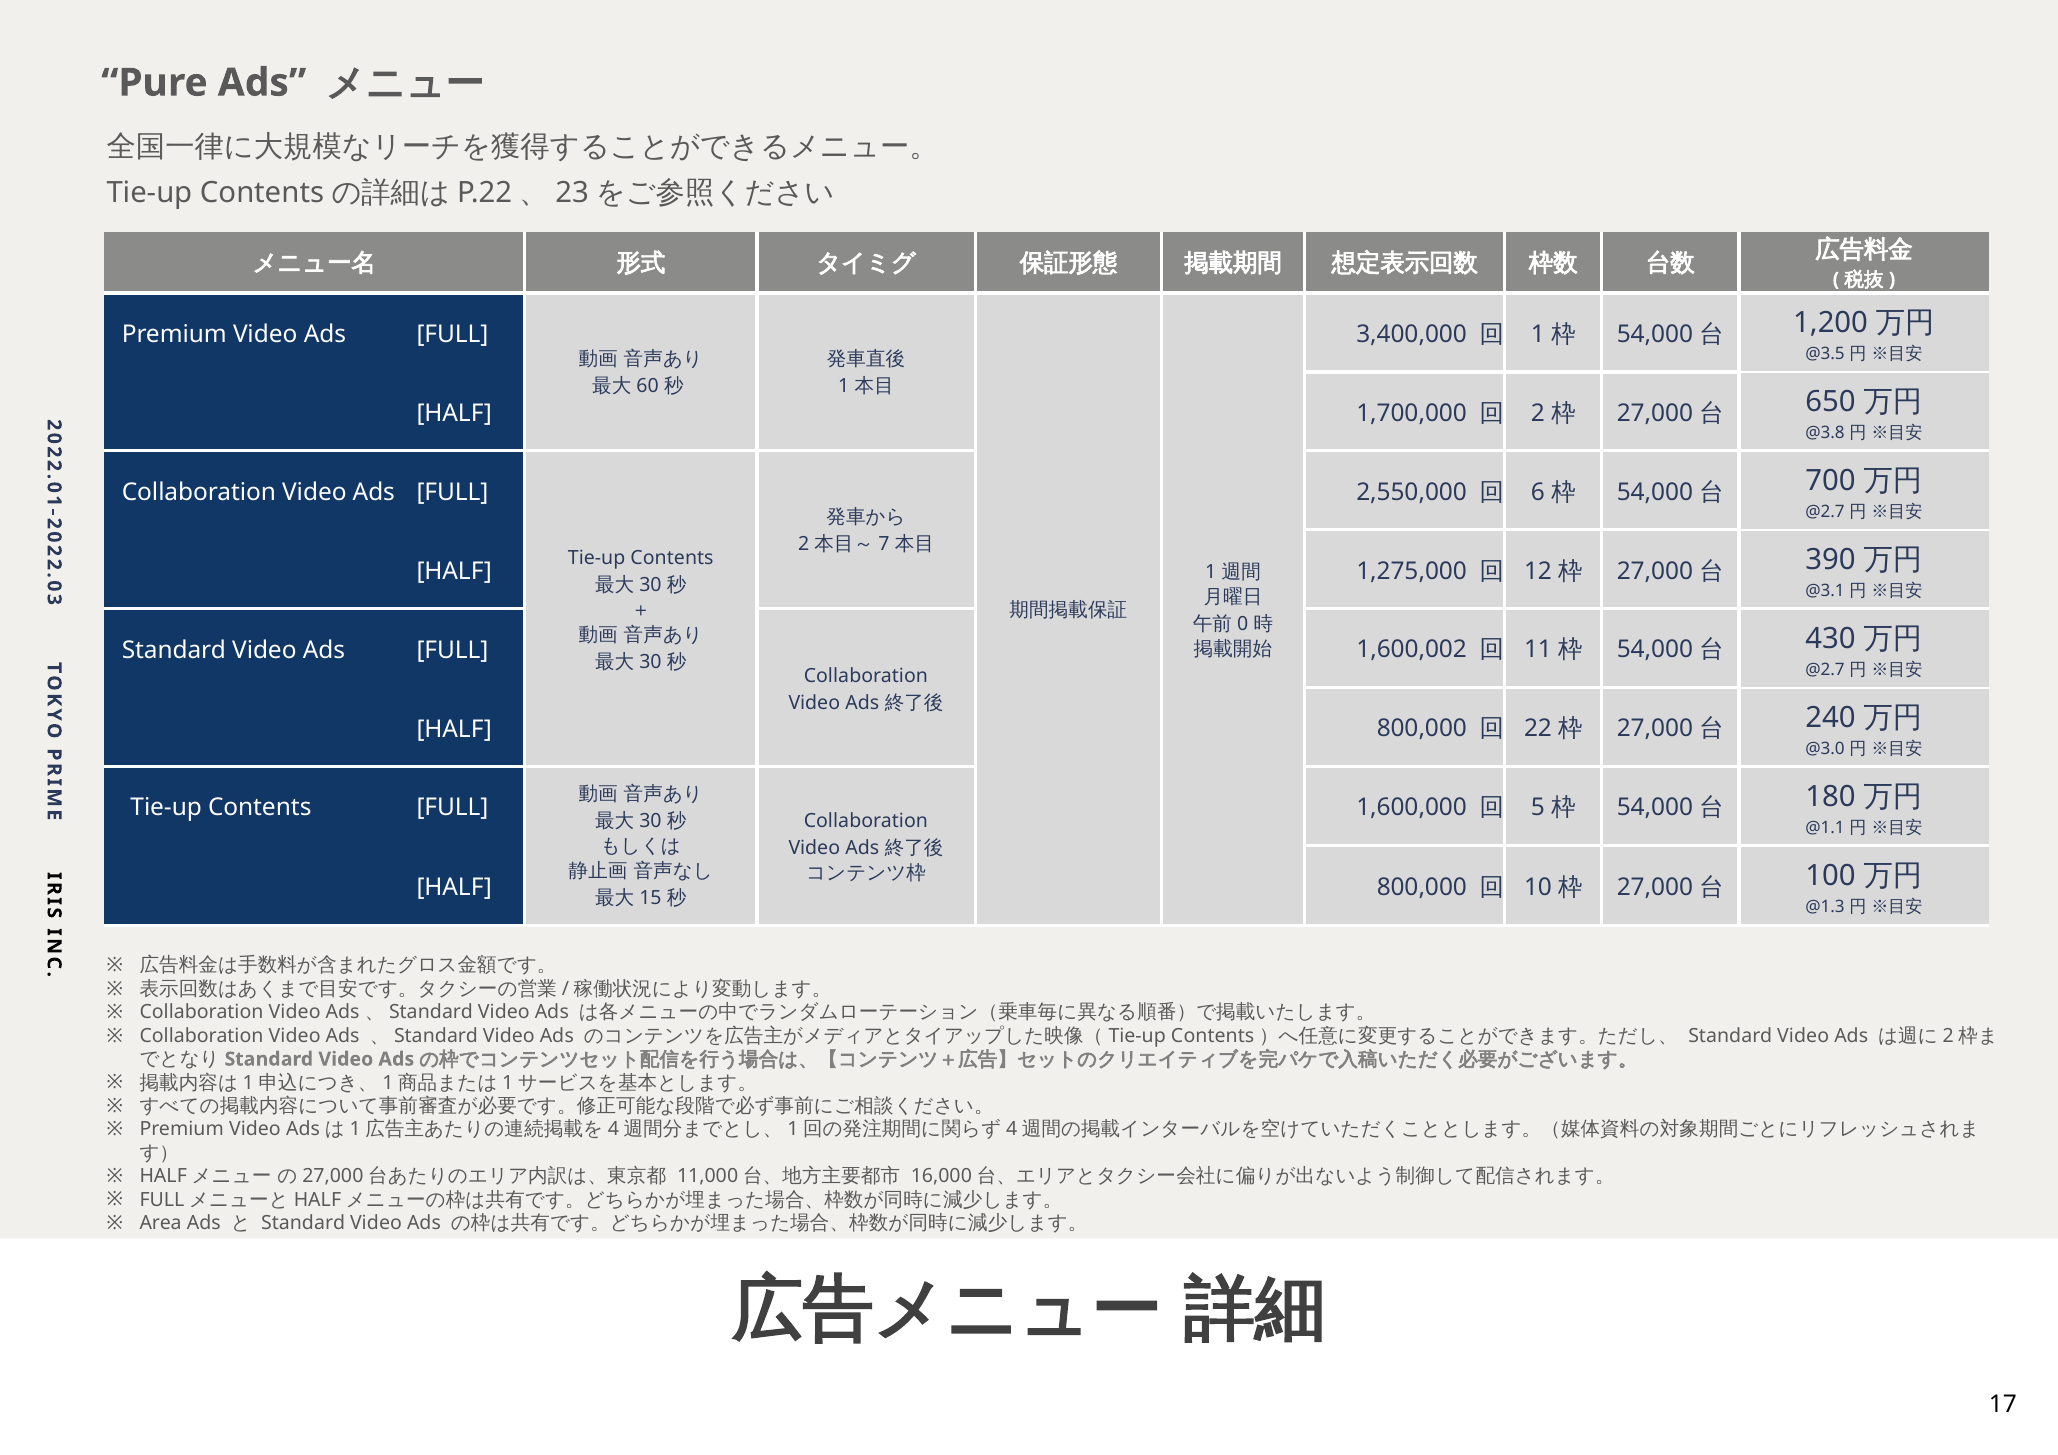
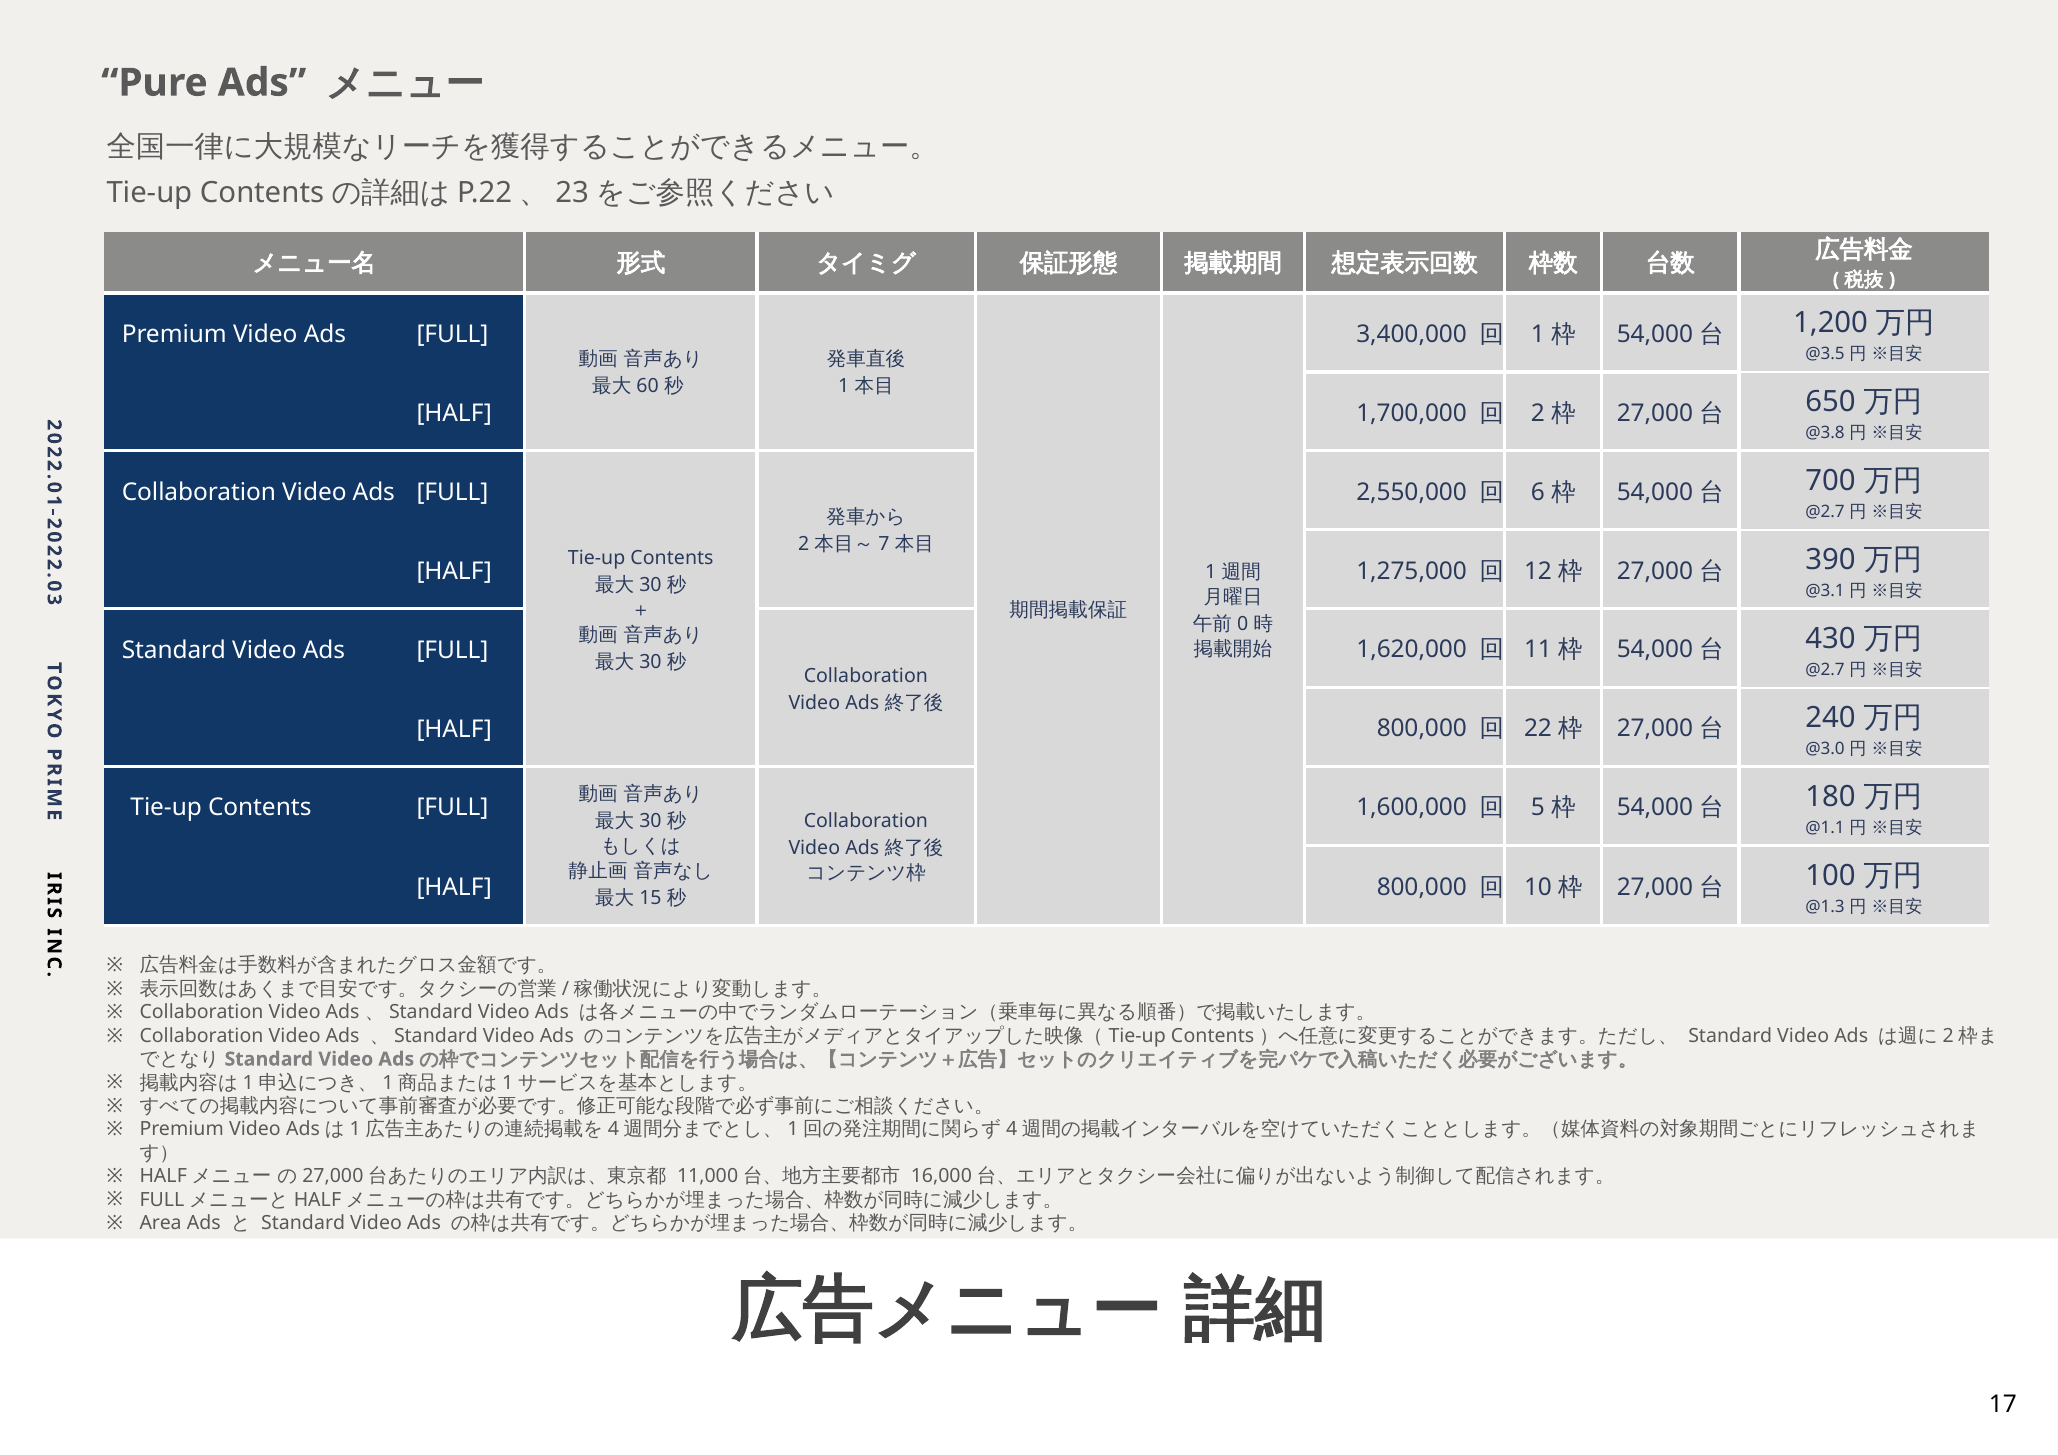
1,600,002: 1,600,002 -> 1,620,000 (1412, 650)
